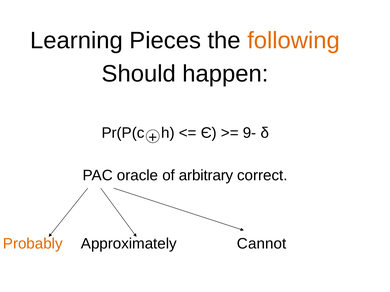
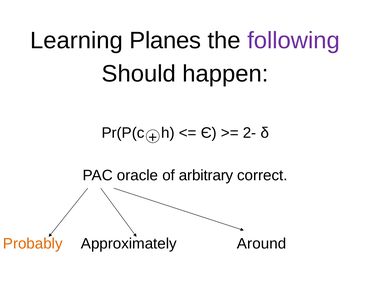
Pieces: Pieces -> Planes (165, 41)
following colour: orange -> purple (294, 41)
9-: 9- -> 2- (250, 133)
Cannot: Cannot -> Around (262, 244)
